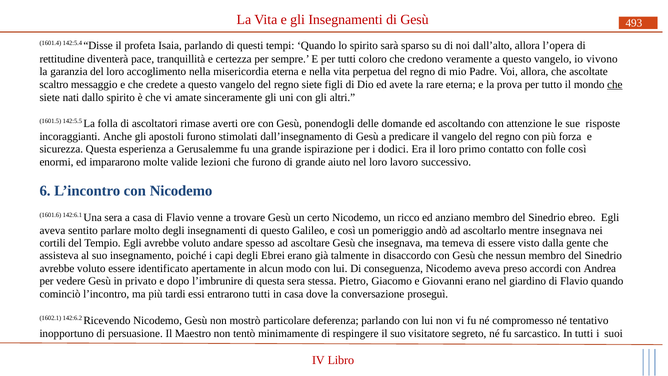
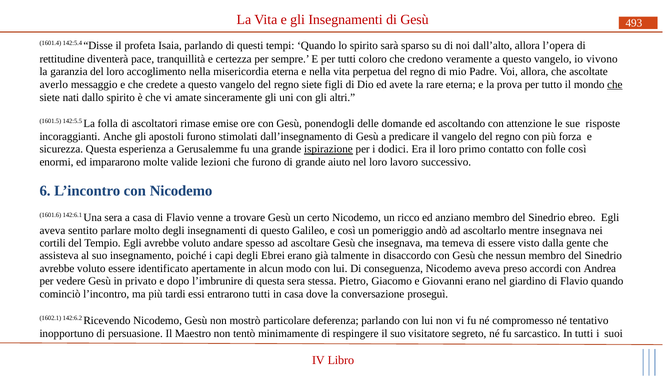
scaltro: scaltro -> averlo (54, 85)
averti: averti -> emise (225, 124)
ispirazione underline: none -> present (328, 149)
